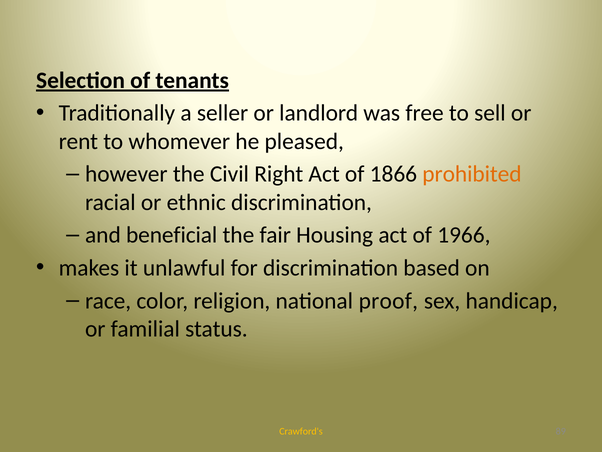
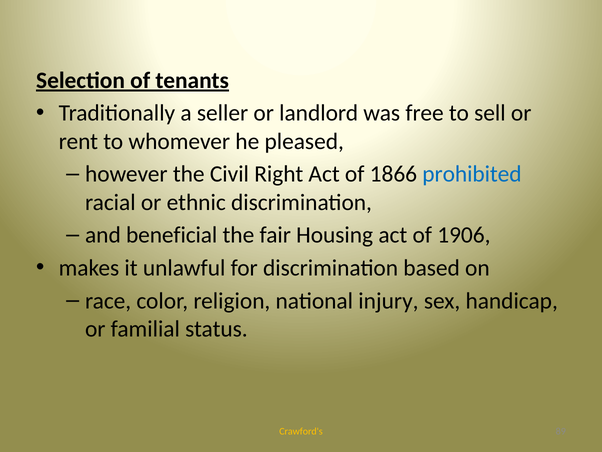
prohibited colour: orange -> blue (472, 174)
1966: 1966 -> 1906 (464, 235)
proof: proof -> injury (388, 301)
